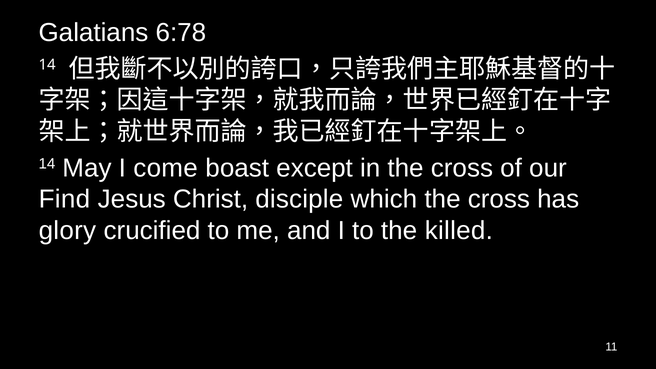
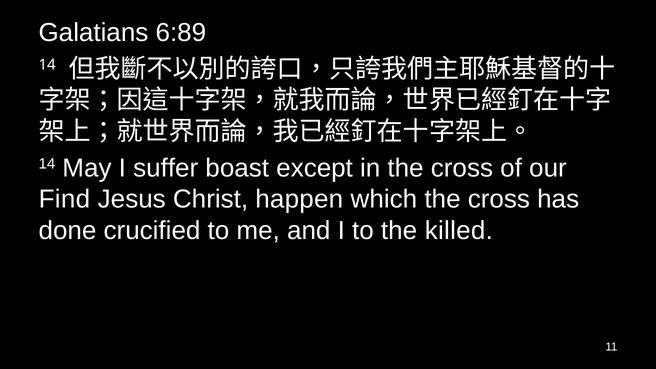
6:78: 6:78 -> 6:89 (181, 33)
come: come -> suffer (166, 168)
disciple: disciple -> happen (299, 199)
glory: glory -> done (67, 230)
